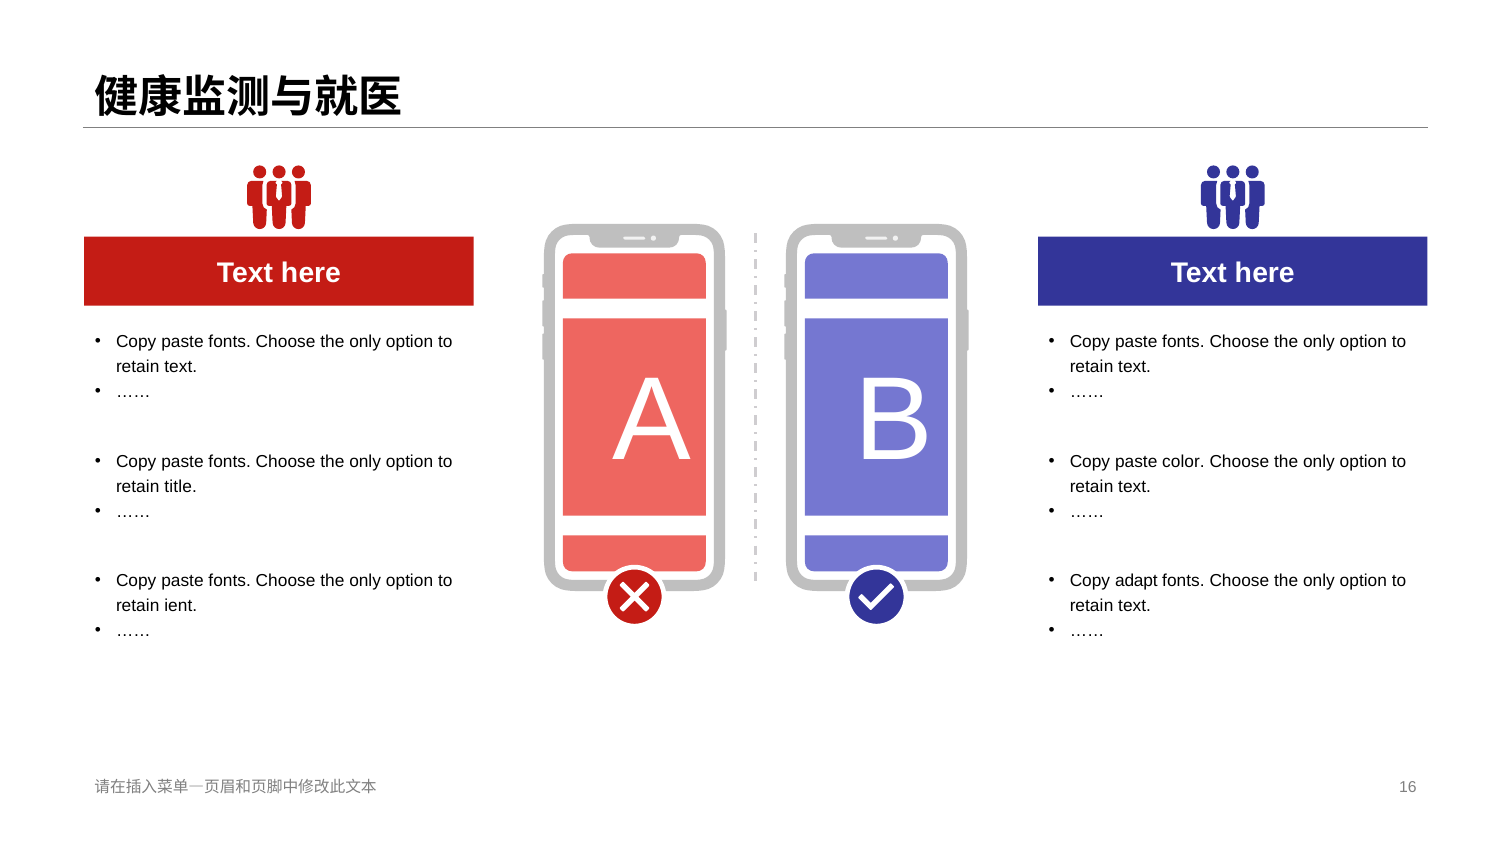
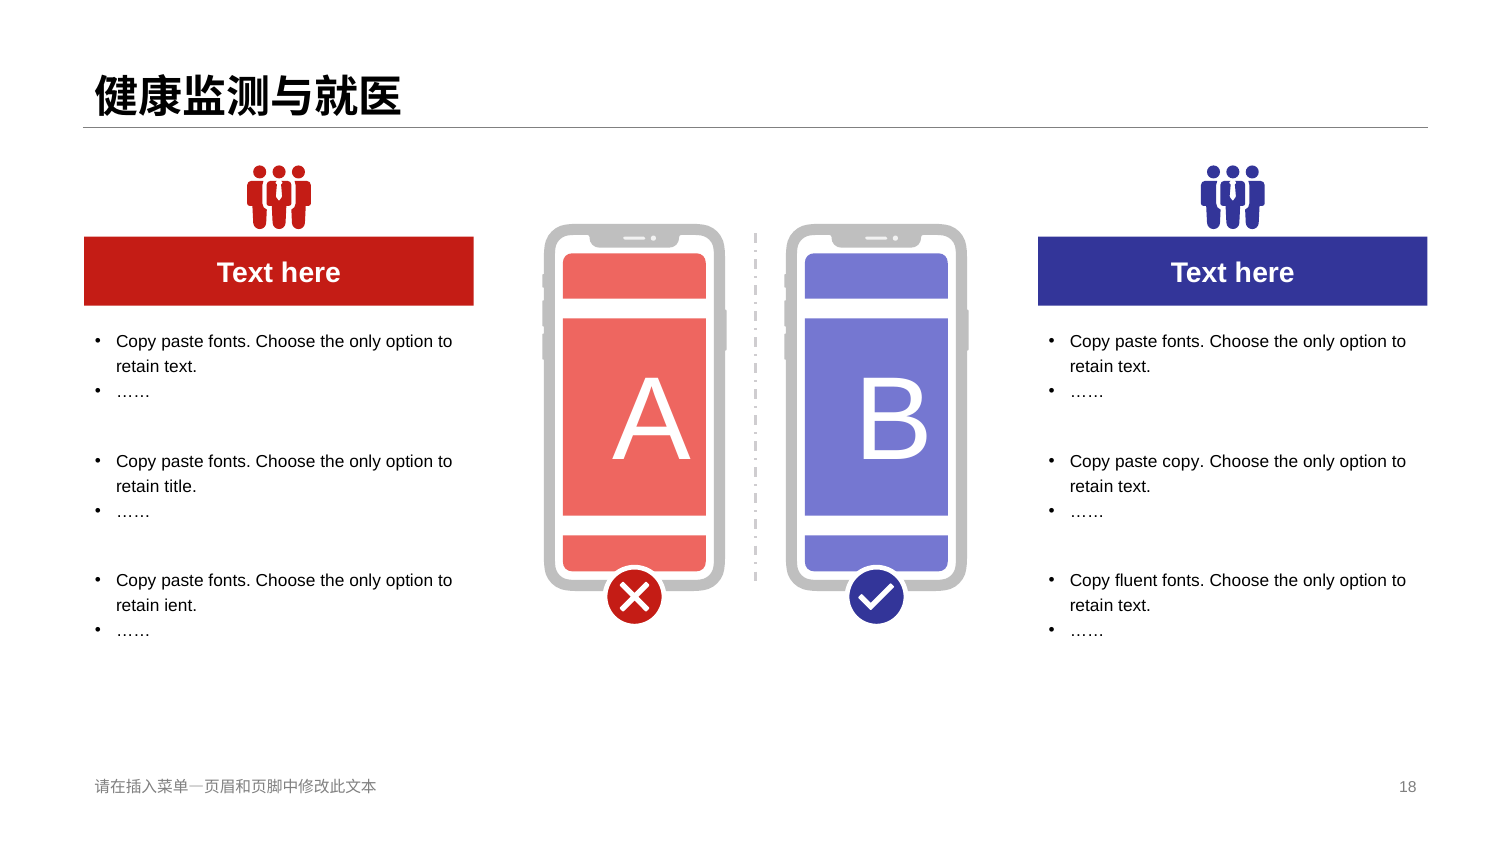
paste color: color -> copy (1183, 462)
adapt: adapt -> fluent (1136, 581)
16: 16 -> 18 (1408, 787)
